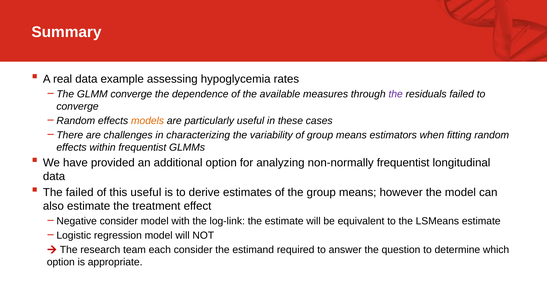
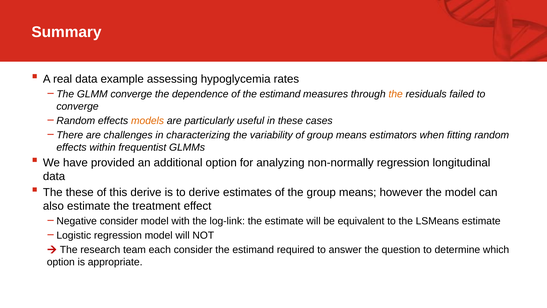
of the available: available -> estimand (280, 94)
the colour: purple -> orange (396, 94)
non-normally frequentist: frequentist -> regression (403, 163)
The failed: failed -> these (80, 192)
this useful: useful -> derive (146, 192)
